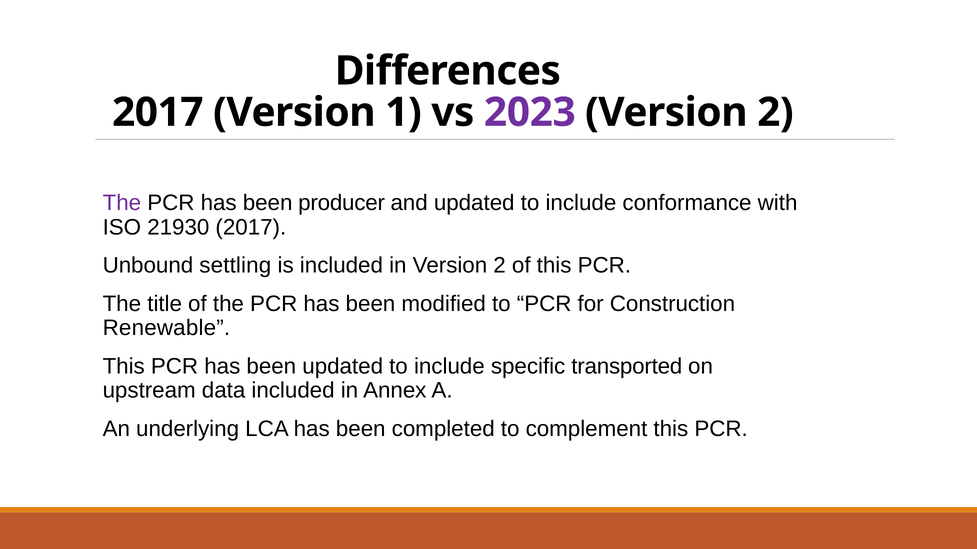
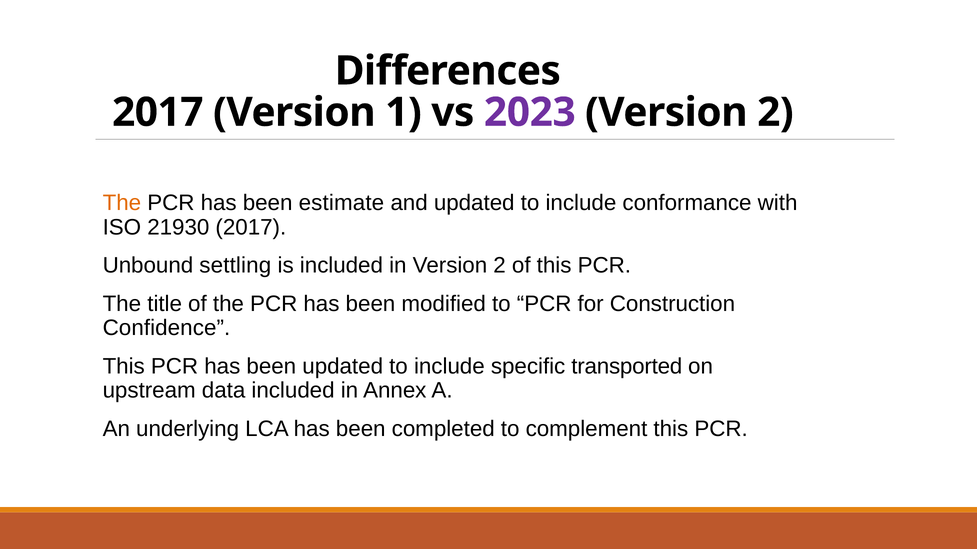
The colour: purple -> orange (122, 203)
producer: producer -> estimate (341, 203)
Renewable: Renewable -> Confidence (166, 328)
